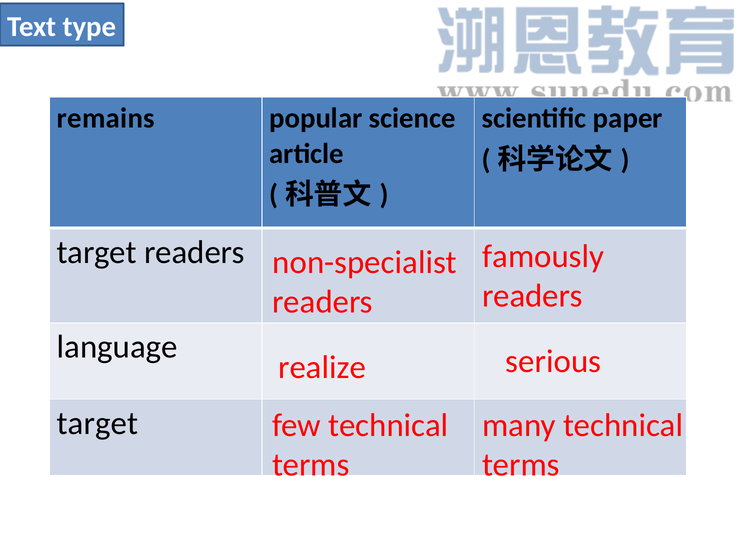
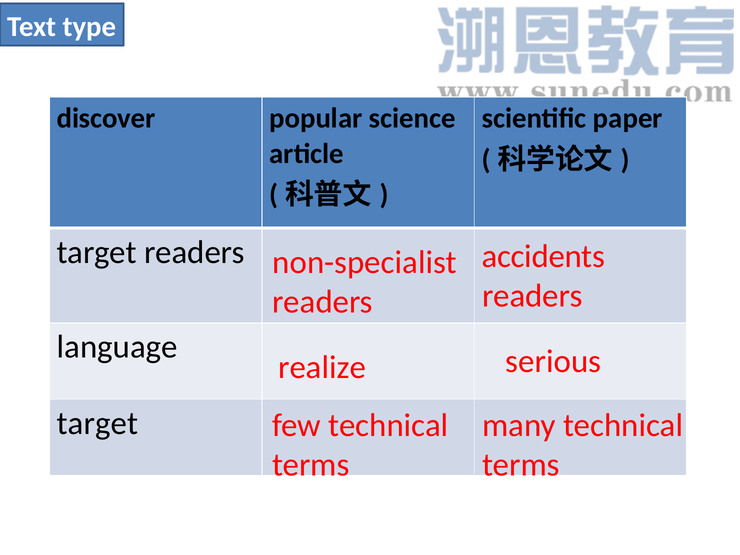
remains: remains -> discover (106, 118)
famously: famously -> accidents (543, 257)
